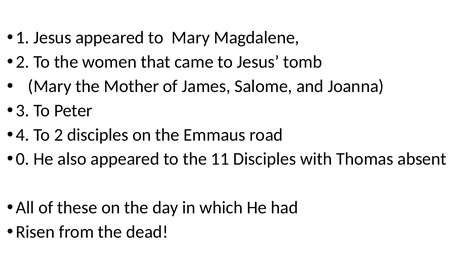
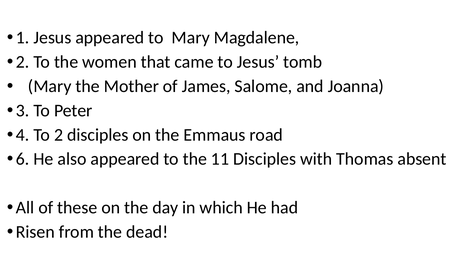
0: 0 -> 6 (23, 159)
